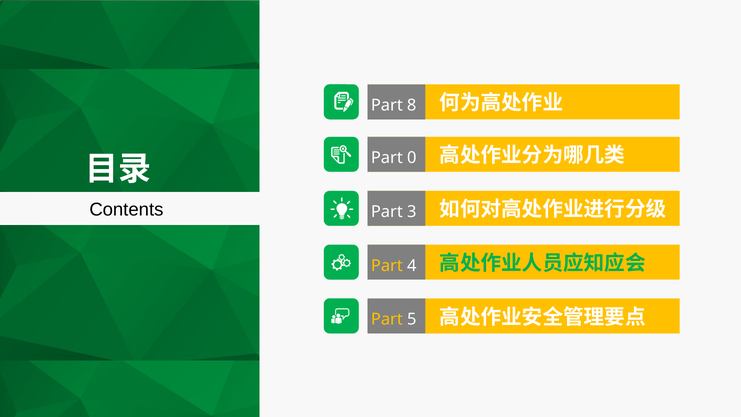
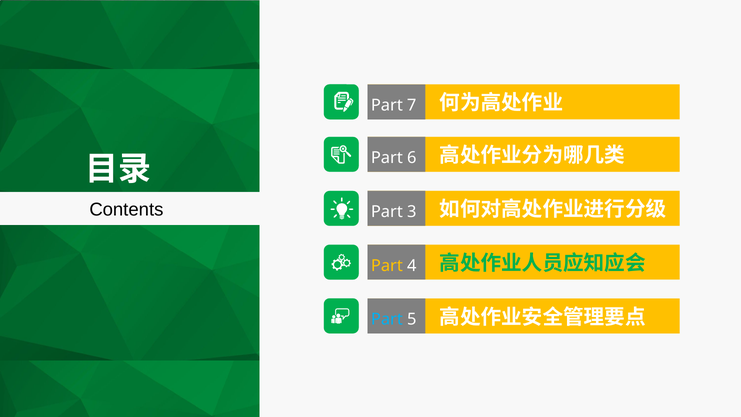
8: 8 -> 7 (412, 105)
0: 0 -> 6 (412, 158)
Part colour: yellow -> light blue (387, 319)
